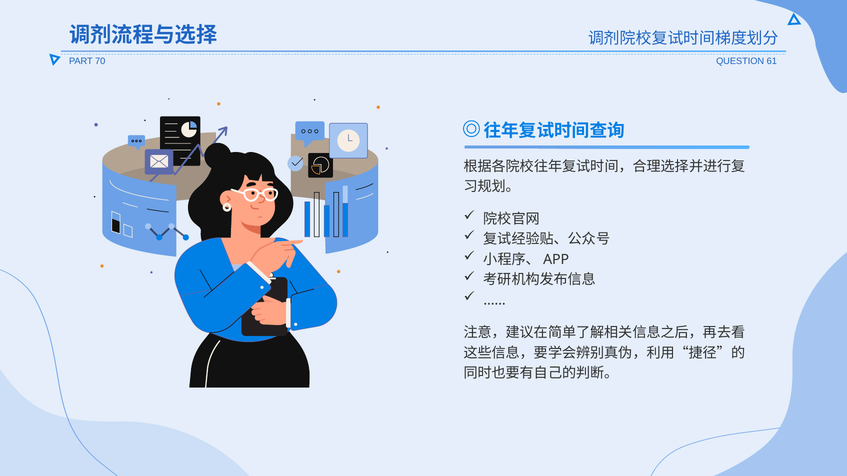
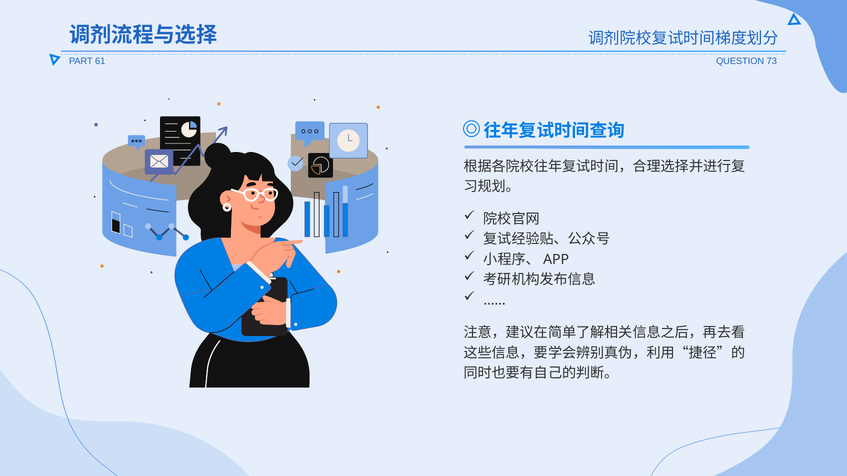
70: 70 -> 61 (100, 61)
61: 61 -> 73 (772, 61)
